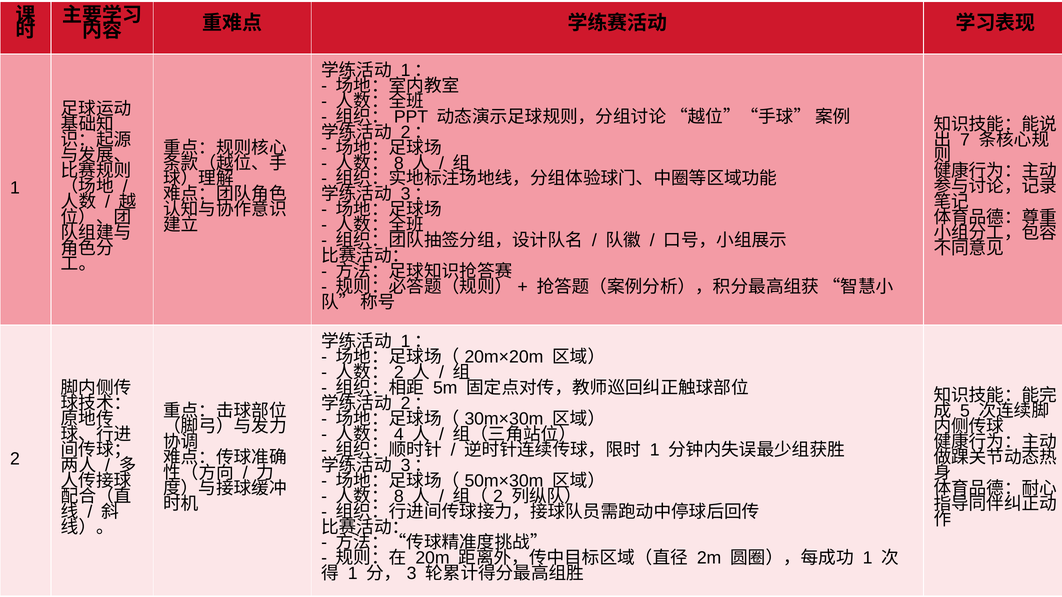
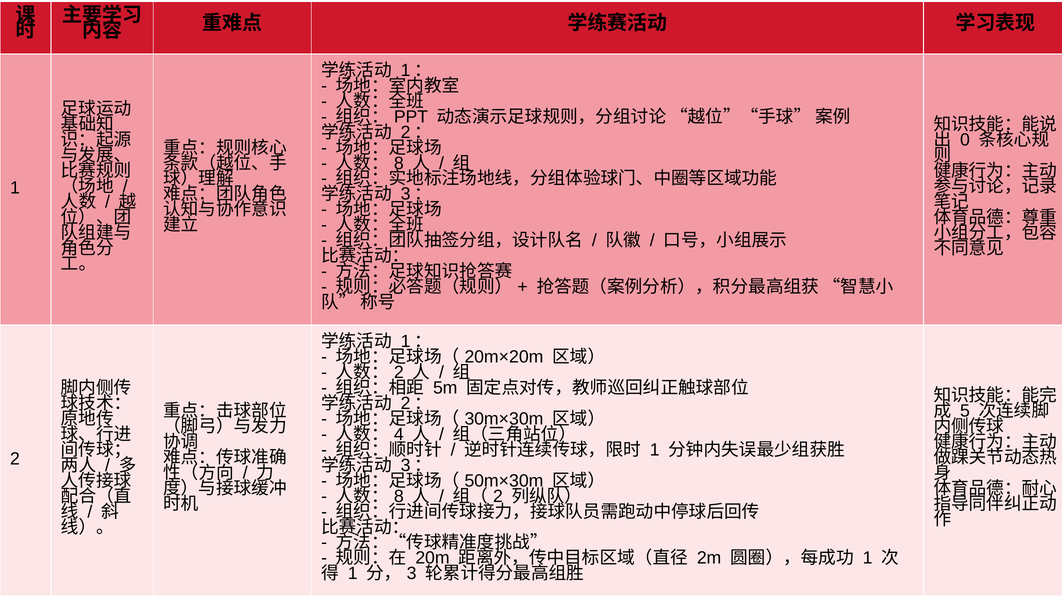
7: 7 -> 0 (965, 140)
